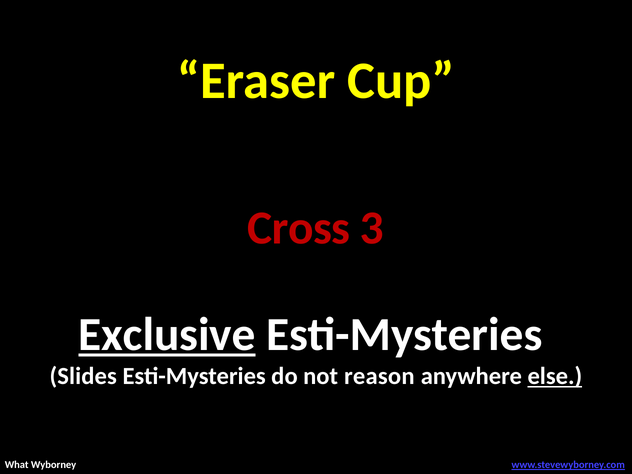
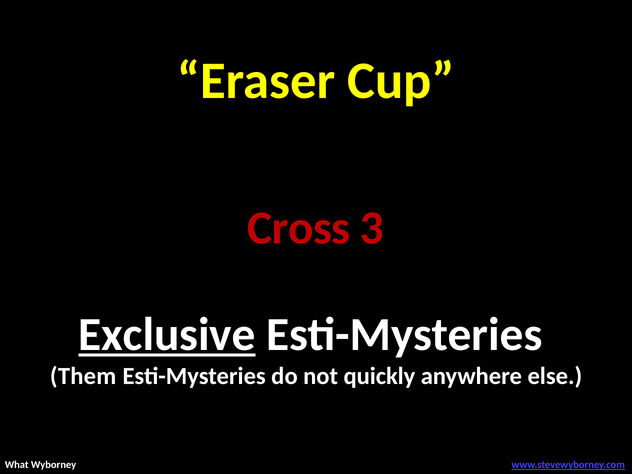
Slides: Slides -> Them (83, 376)
reason: reason -> quickly (379, 376)
else underline: present -> none (555, 376)
